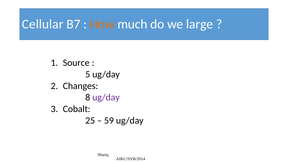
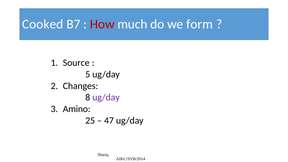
Cellular: Cellular -> Cooked (43, 24)
How colour: orange -> red (102, 24)
large: large -> form (200, 24)
Cobalt: Cobalt -> Amino (77, 109)
59: 59 -> 47 (109, 120)
